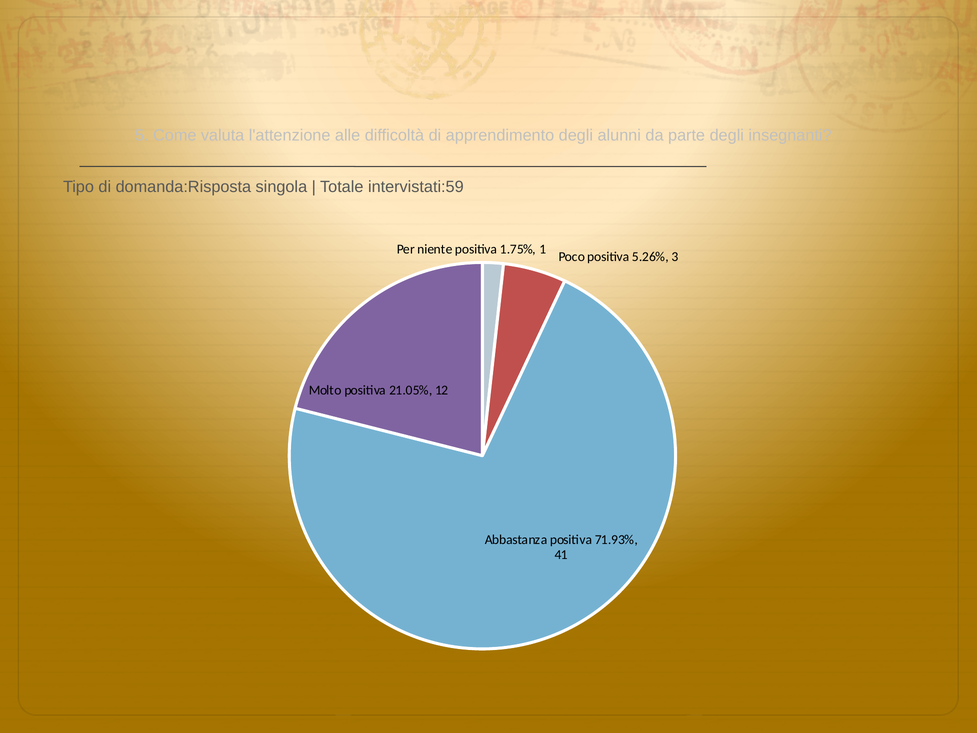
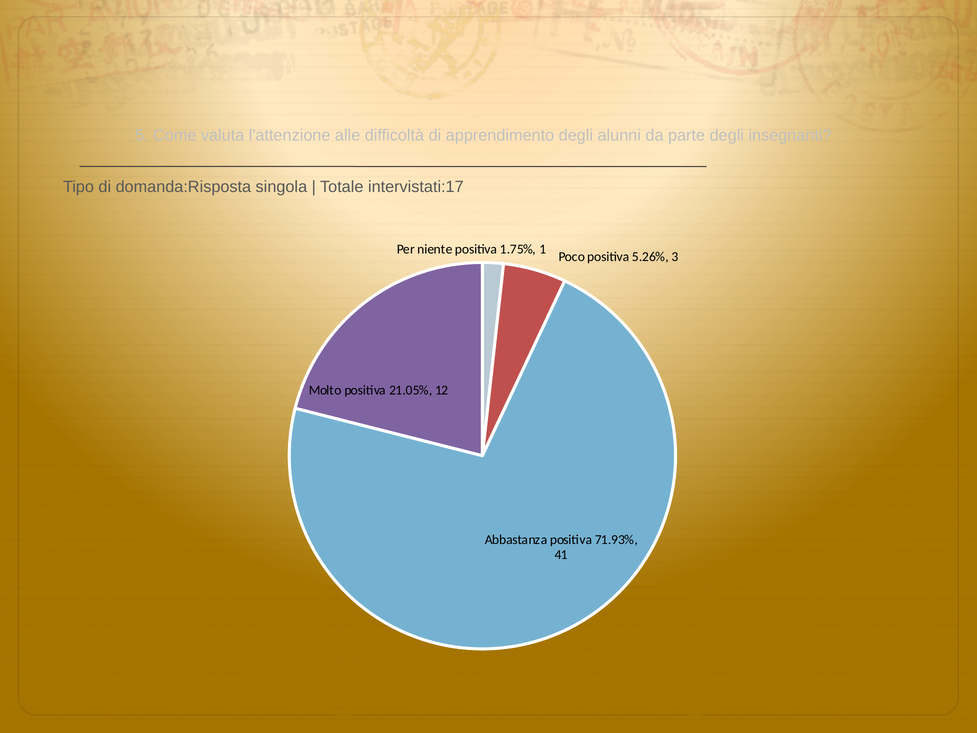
intervistati:59: intervistati:59 -> intervistati:17 (416, 187)
